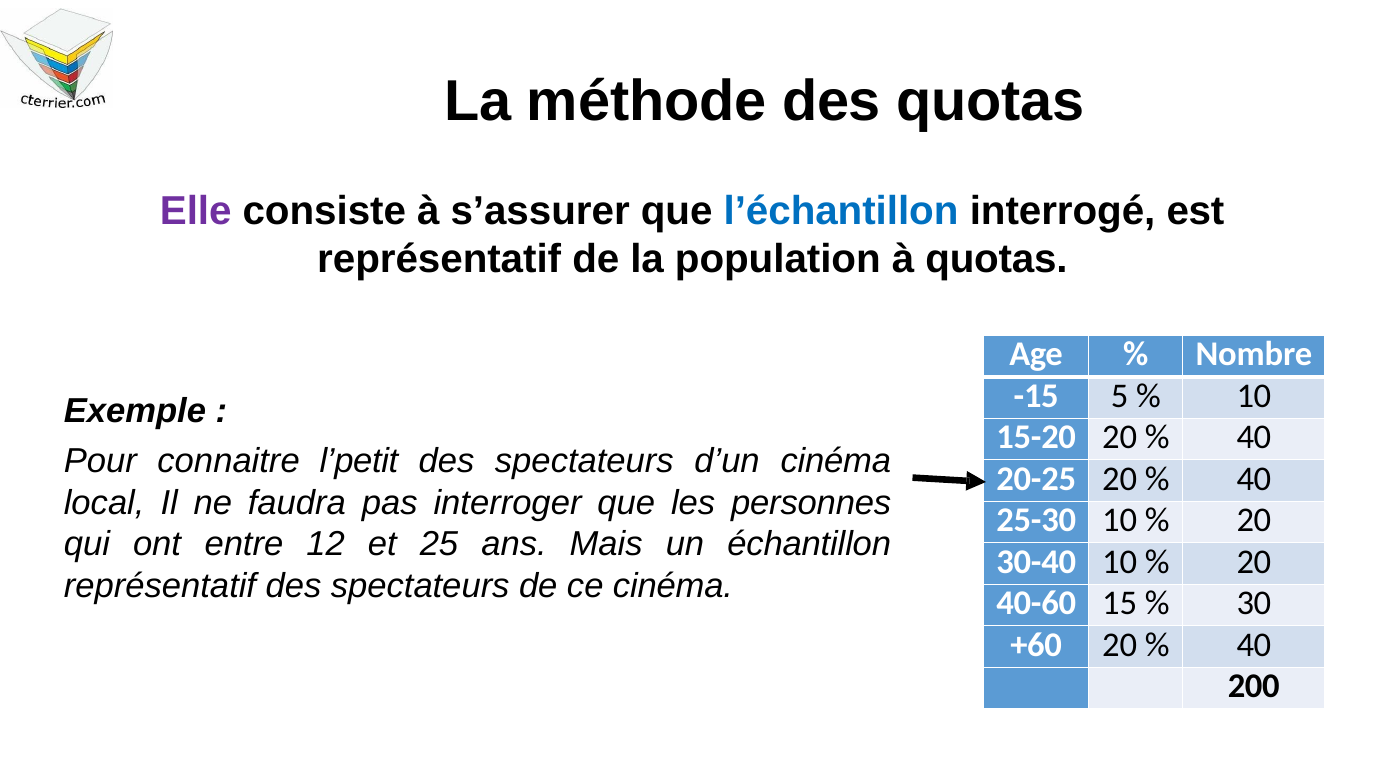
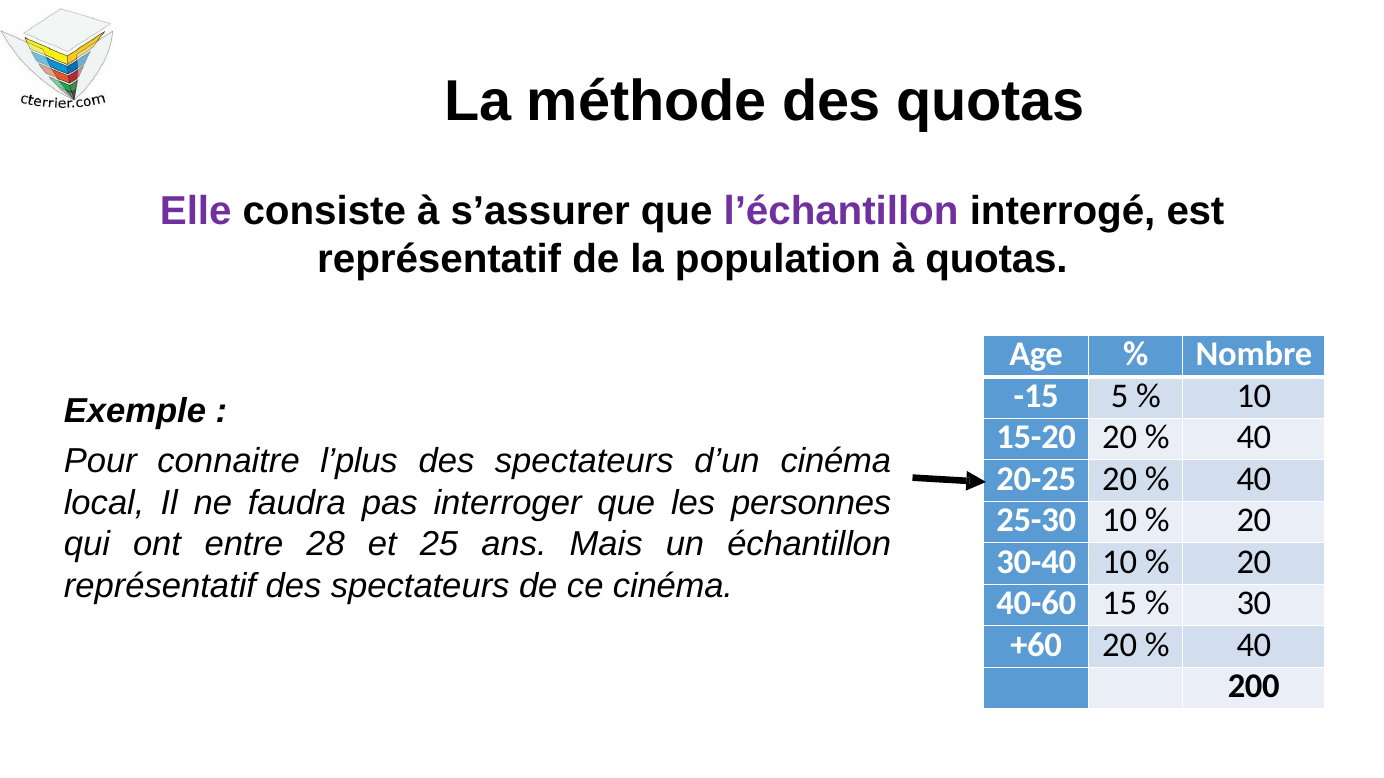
l’échantillon colour: blue -> purple (841, 211)
l’petit: l’petit -> l’plus (359, 462)
12: 12 -> 28 (326, 545)
